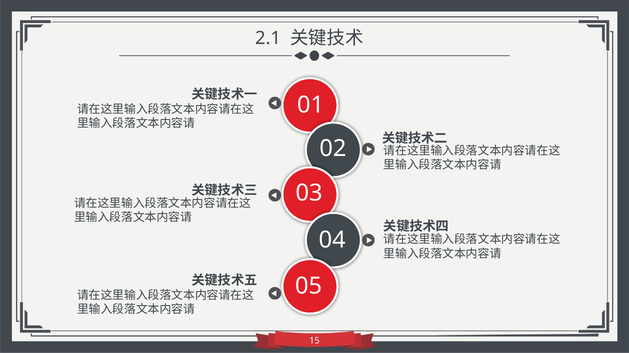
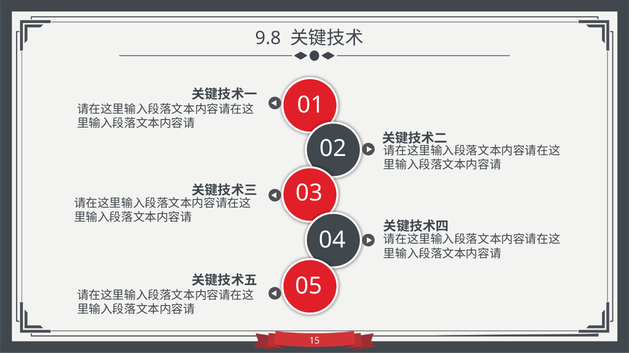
2.1: 2.1 -> 9.8 (268, 38)
